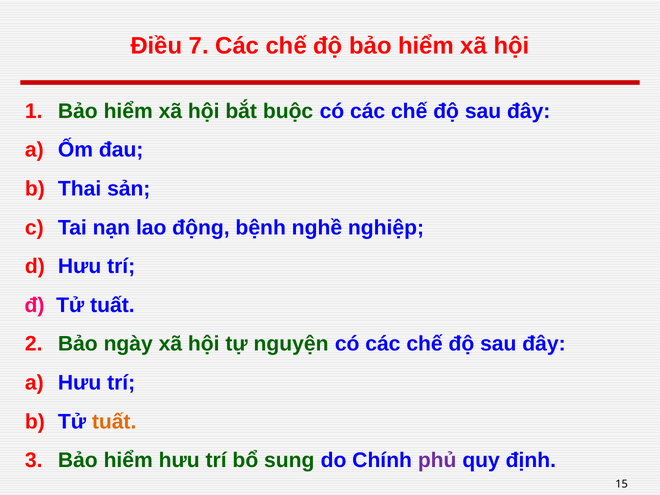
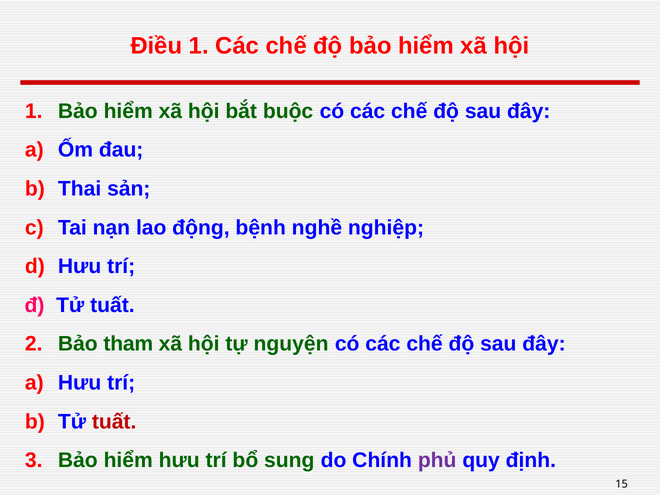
Điều 7: 7 -> 1 (199, 46)
ngày: ngày -> tham (128, 344)
tuất colour: orange -> red (114, 422)
